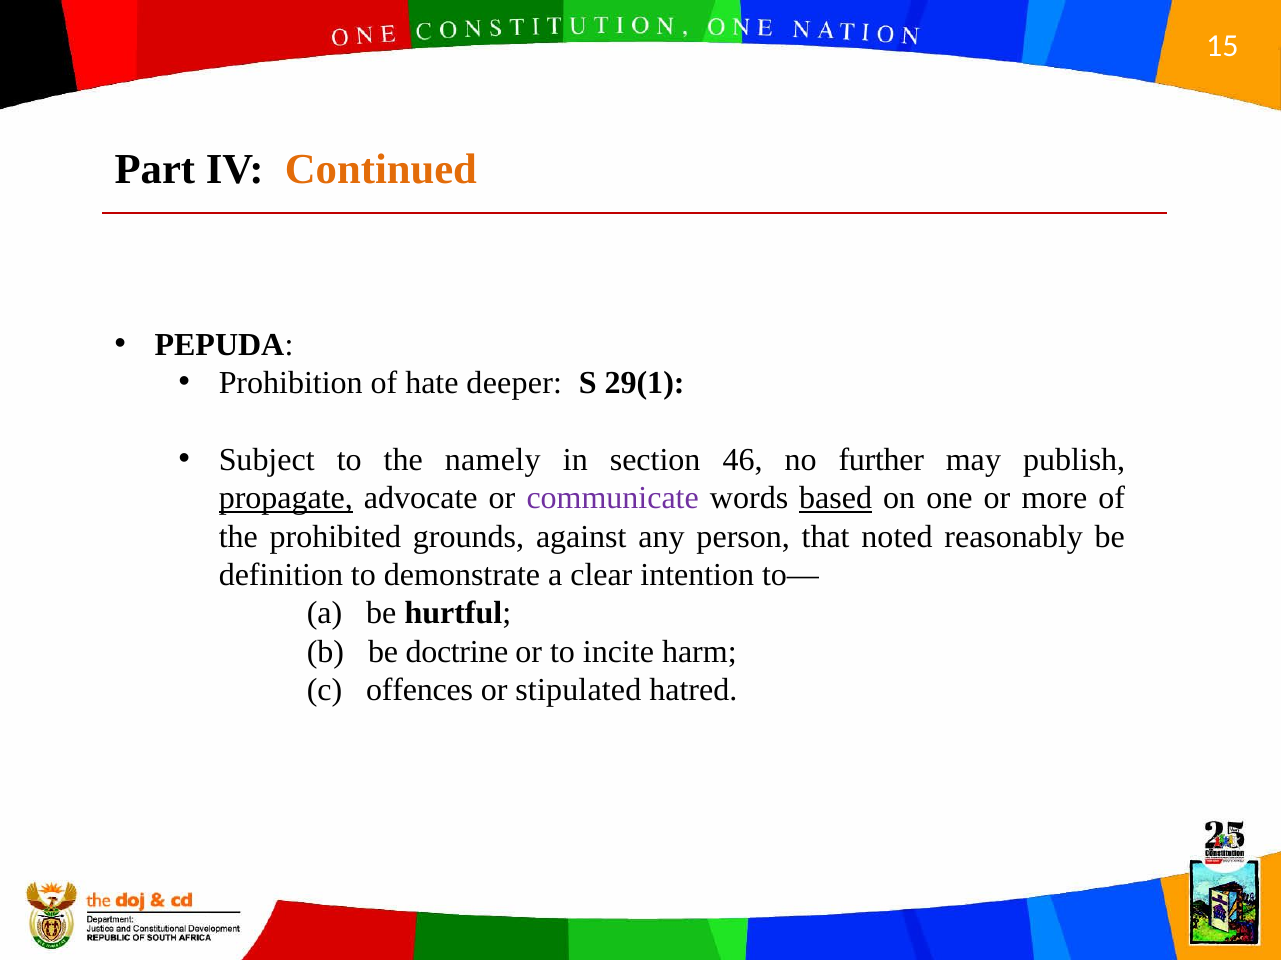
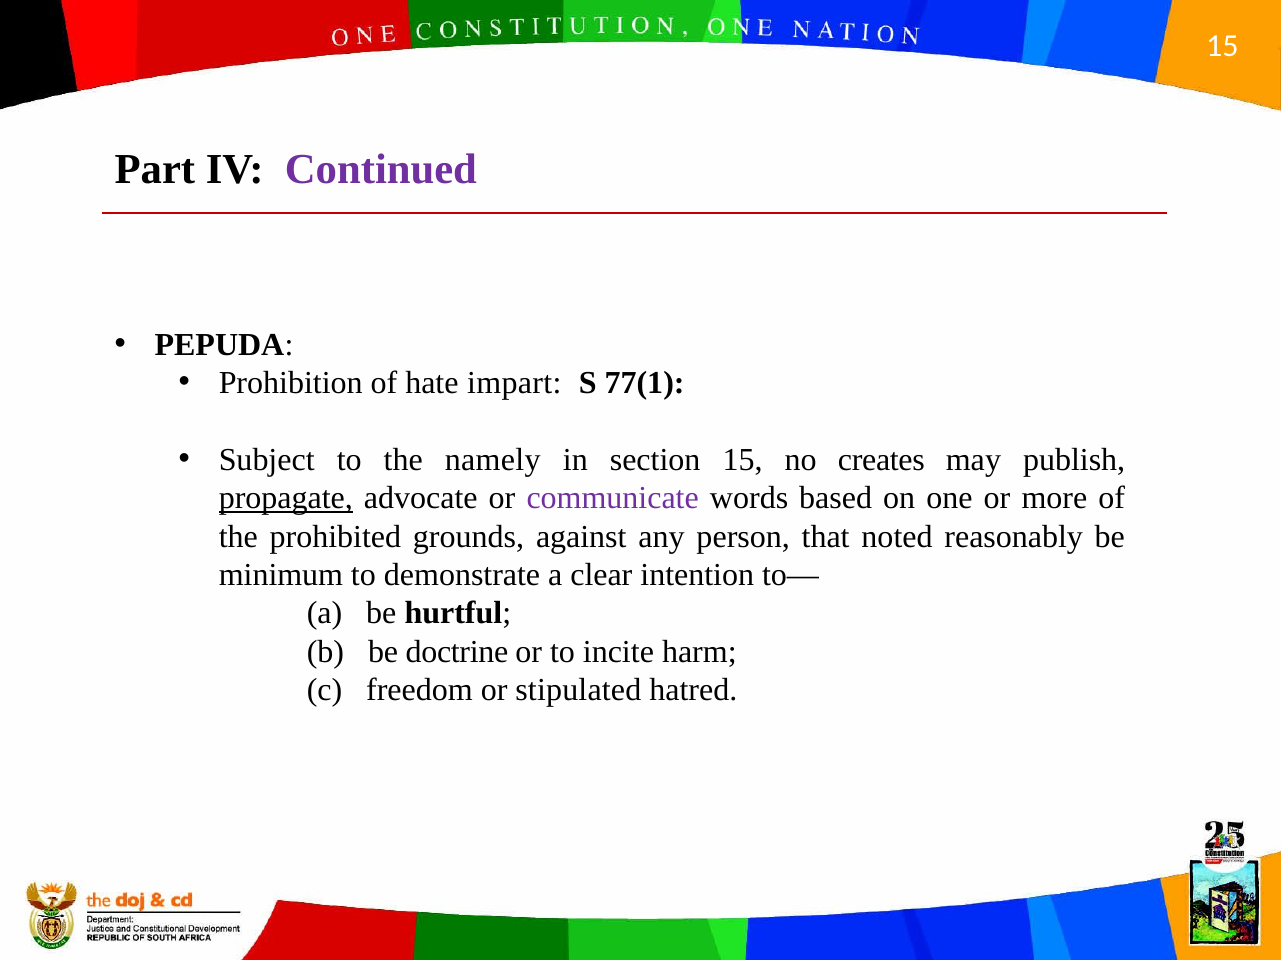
Continued colour: orange -> purple (381, 170)
deeper: deeper -> impart (514, 383)
29(1: 29(1 -> 77(1 (645, 383)
section 46: 46 -> 15 (743, 460)
further: further -> creates (881, 460)
based underline: present -> none (836, 499)
definition: definition -> minimum (281, 575)
offences: offences -> freedom (419, 691)
